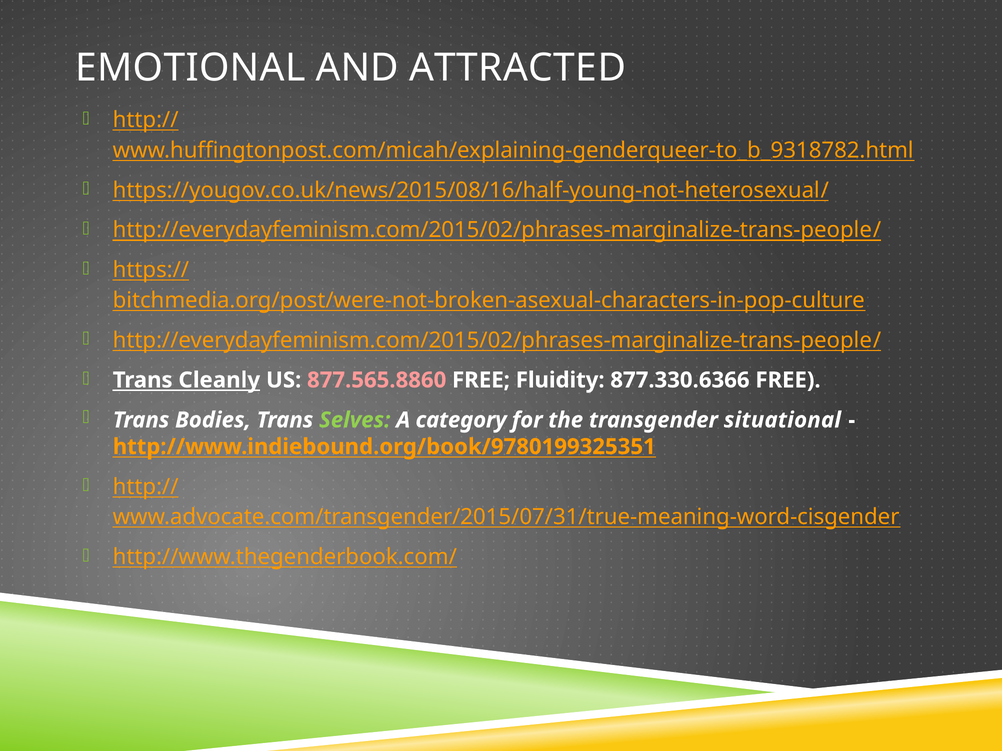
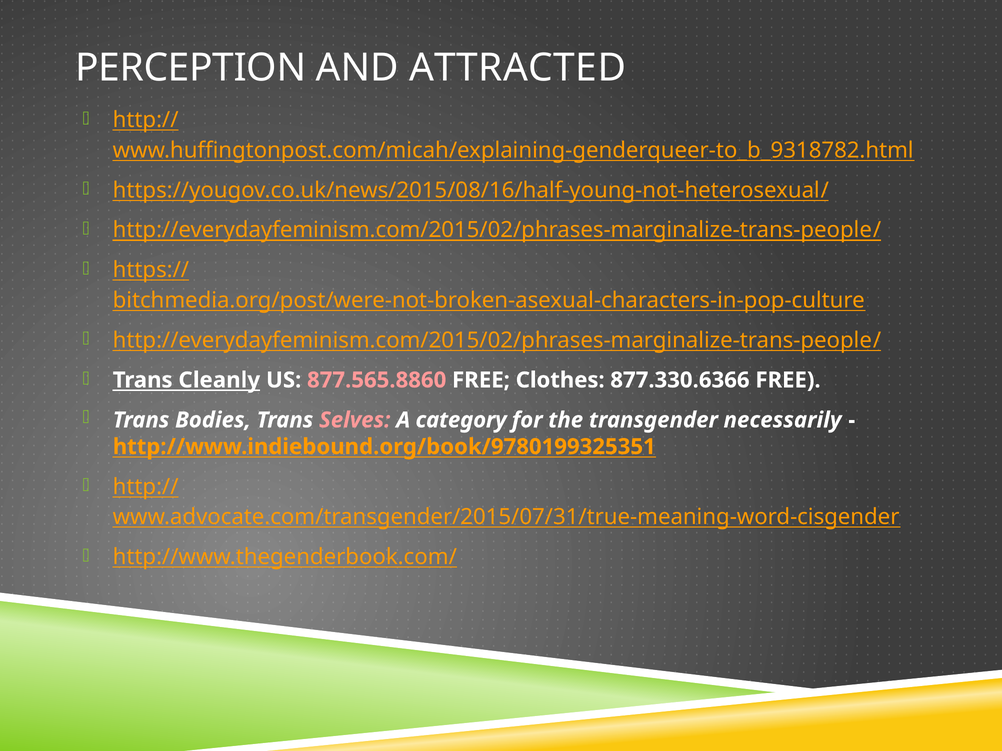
EMOTIONAL: EMOTIONAL -> PERCEPTION (191, 68)
Fluidity: Fluidity -> Clothes (560, 380)
Selves colour: light green -> pink (355, 420)
situational: situational -> necessarily (783, 420)
